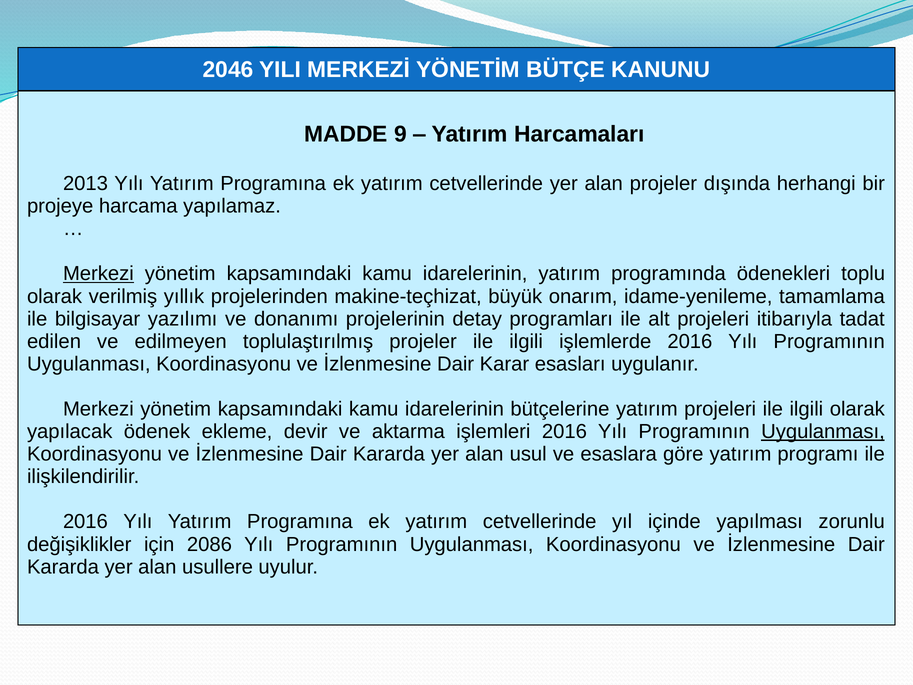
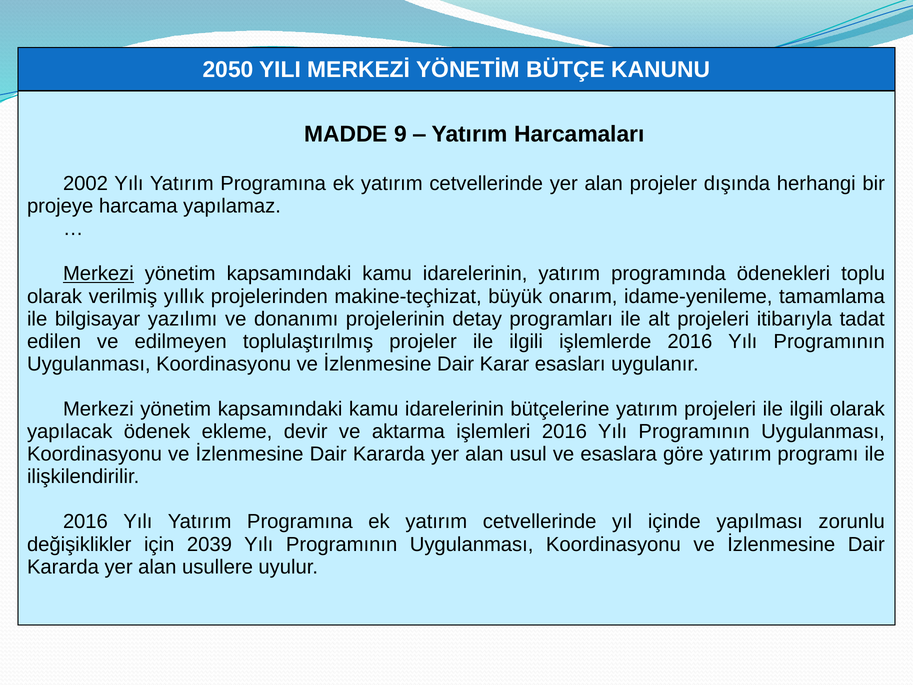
2046: 2046 -> 2050 (228, 70)
2013: 2013 -> 2002 (85, 184)
Uygulanması underline: present -> none (823, 431)
2086: 2086 -> 2039 (209, 544)
